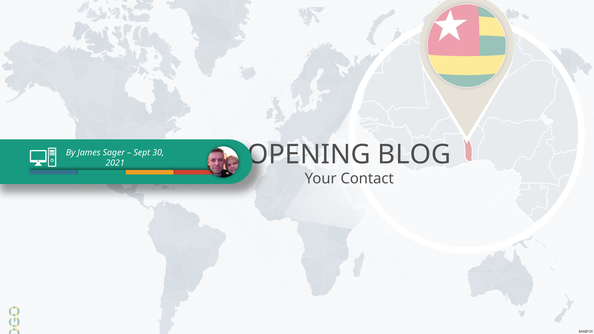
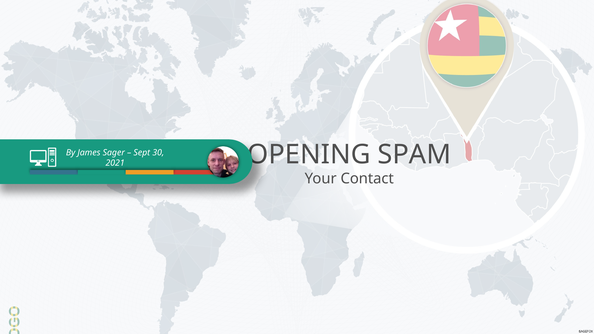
BLOG: BLOG -> SPAM (414, 154)
